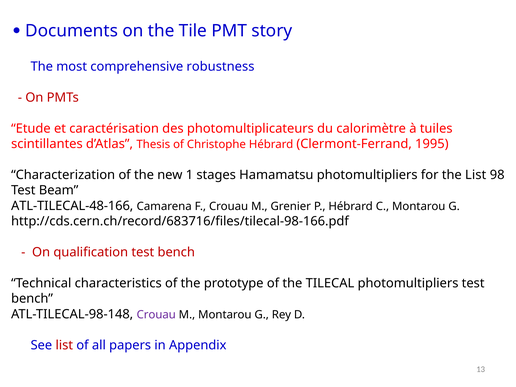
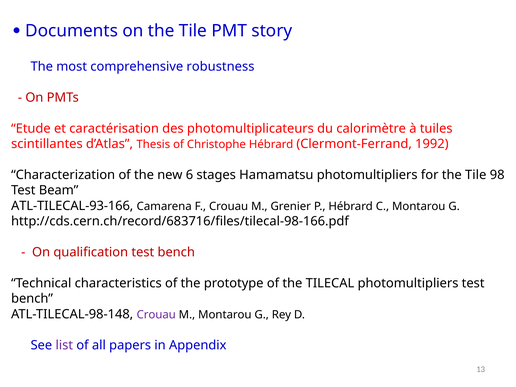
1995: 1995 -> 1992 (432, 144)
1: 1 -> 6 (189, 175)
for the List: List -> Tile (476, 175)
ATL-TILECAL-48-166: ATL-TILECAL-48-166 -> ATL-TILECAL-93-166 (72, 206)
list colour: red -> purple (64, 345)
